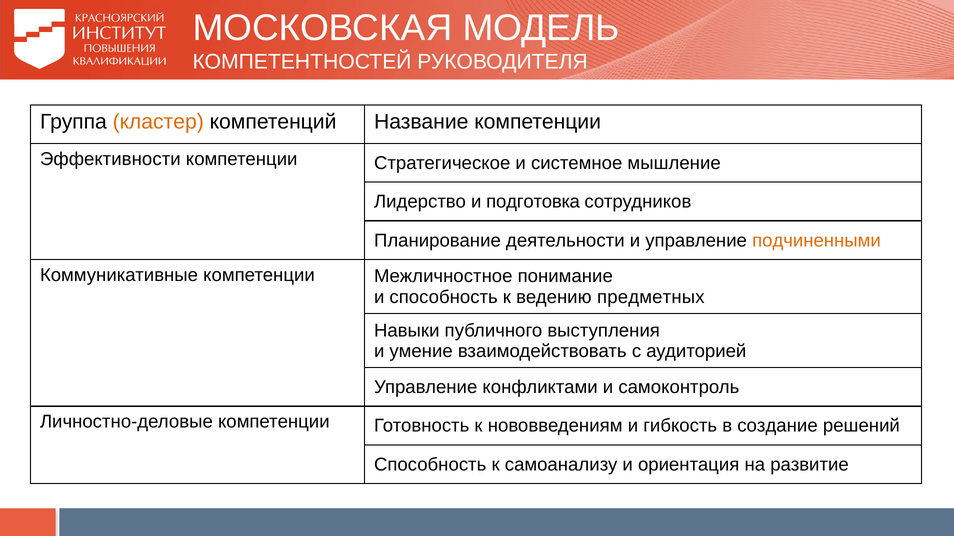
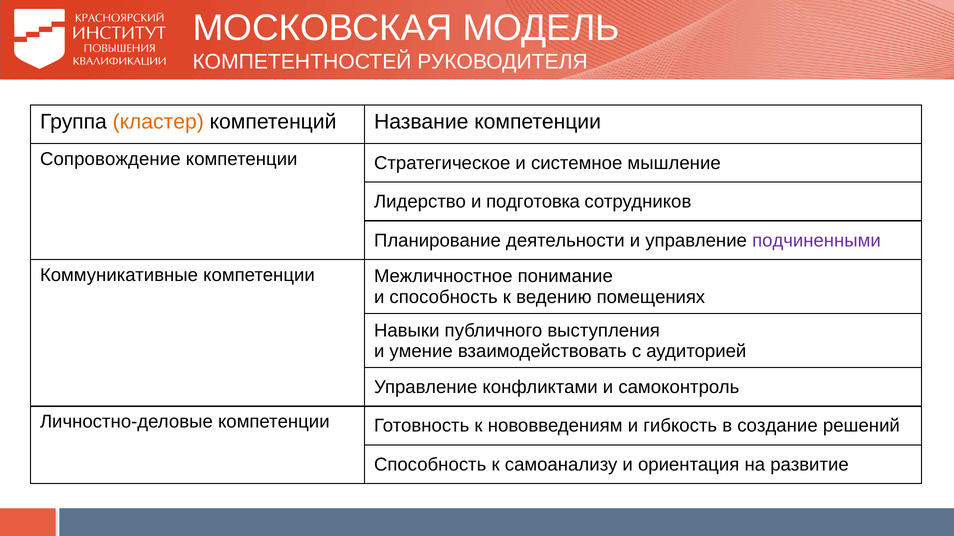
Эффективности: Эффективности -> Сопровождение (110, 159)
подчиненными colour: orange -> purple (816, 241)
предметных: предметных -> помещениях (651, 298)
